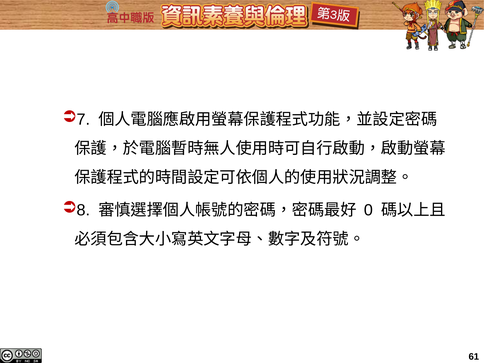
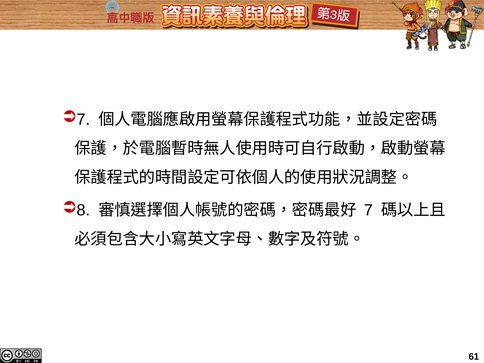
0: 0 -> 7 (368, 210)
